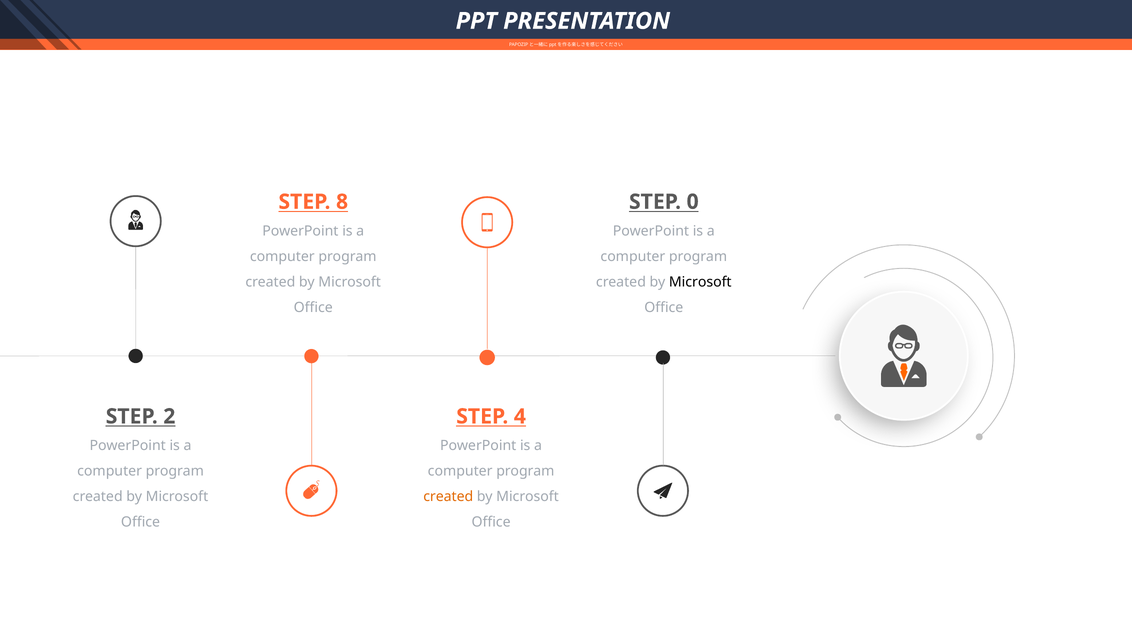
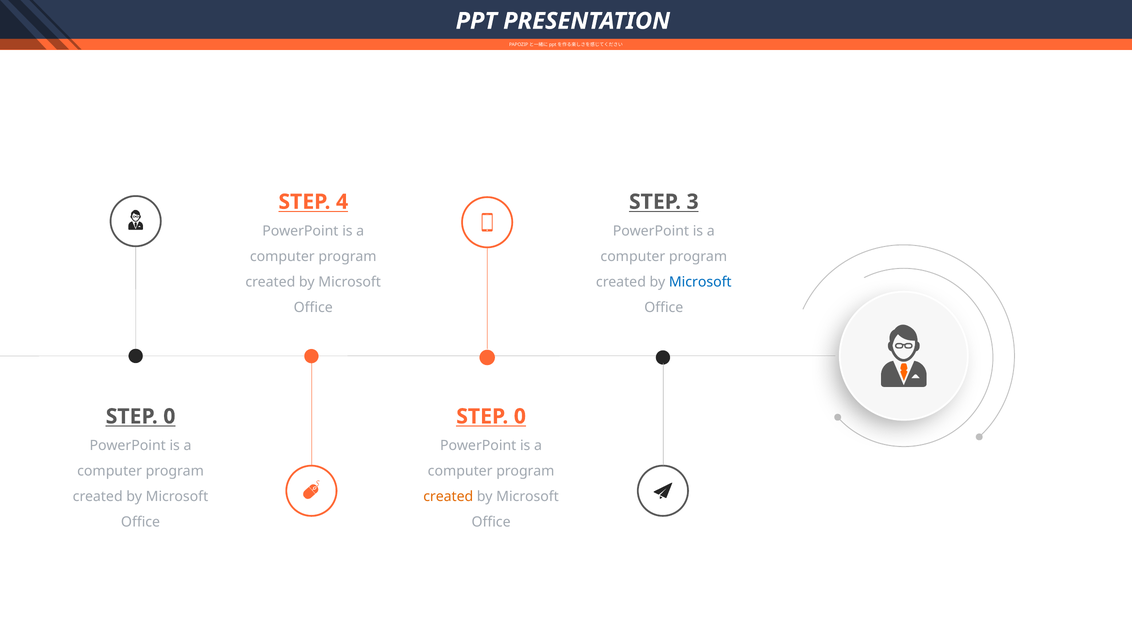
8: 8 -> 4 (342, 202)
0: 0 -> 3 (693, 202)
Microsoft colour: black -> blue (700, 282)
2: 2 -> 0 (169, 416)
4: 4 -> 0 (520, 416)
